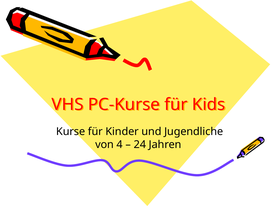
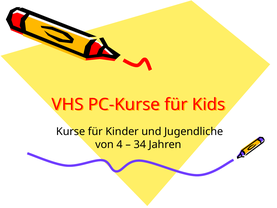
24: 24 -> 34 (140, 144)
